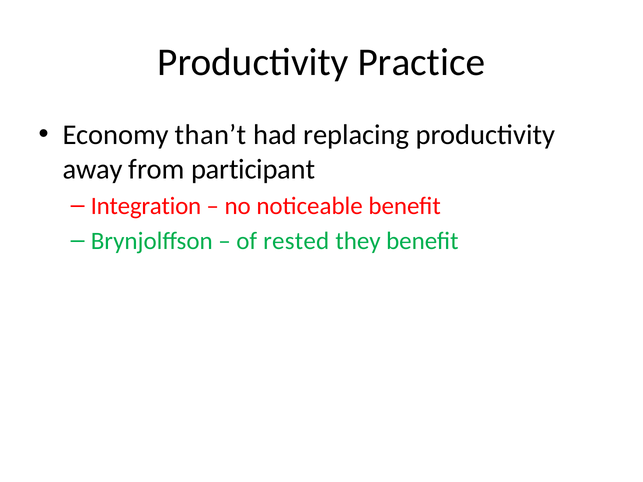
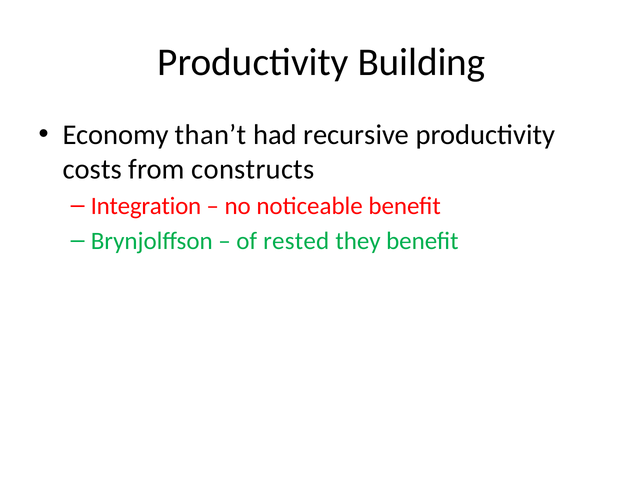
Practice: Practice -> Building (421, 62)
replacing: replacing -> recursive (356, 135)
away: away -> costs (92, 169)
participant: participant -> constructs (253, 169)
